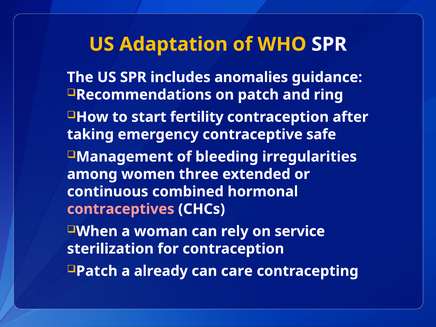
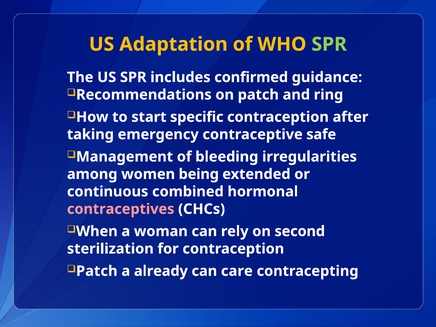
SPR colour: white -> light green (329, 44)
anomalies: anomalies -> confirmed (251, 77)
fertility: fertility -> specific (197, 117)
three: three -> being (199, 174)
service: service -> second (300, 231)
